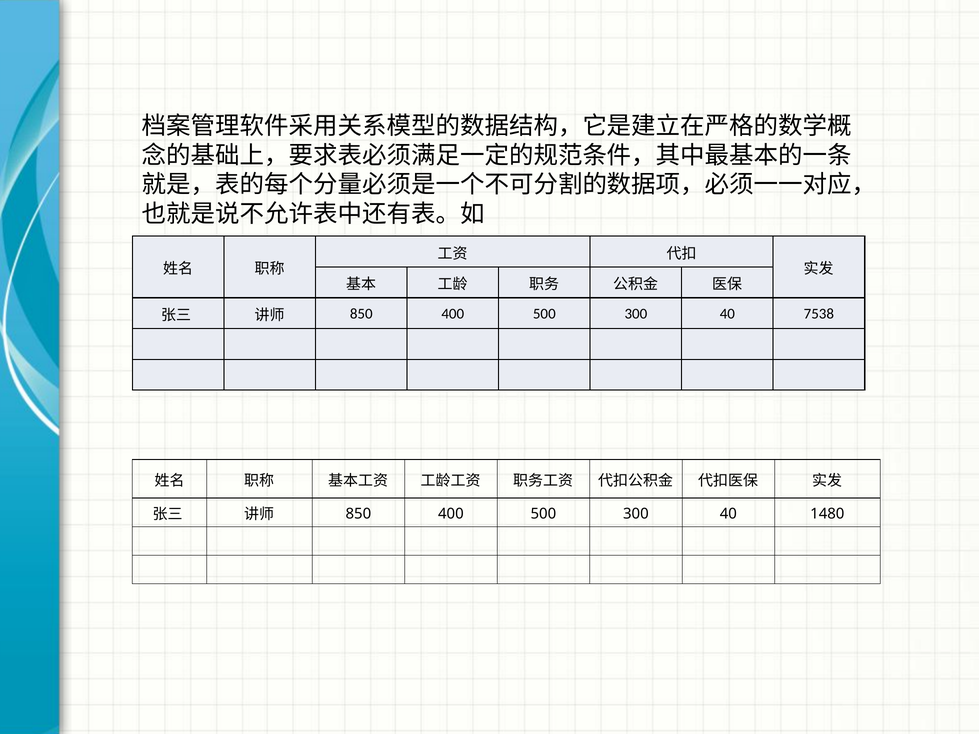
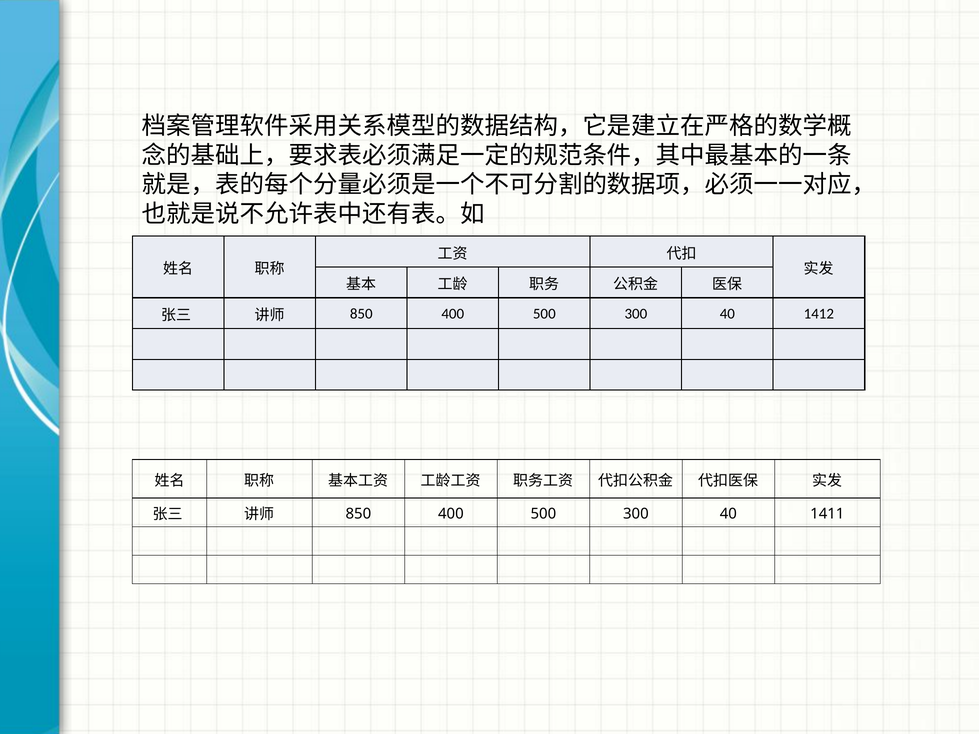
7538: 7538 -> 1412 (819, 314)
1480: 1480 -> 1411 (827, 514)
